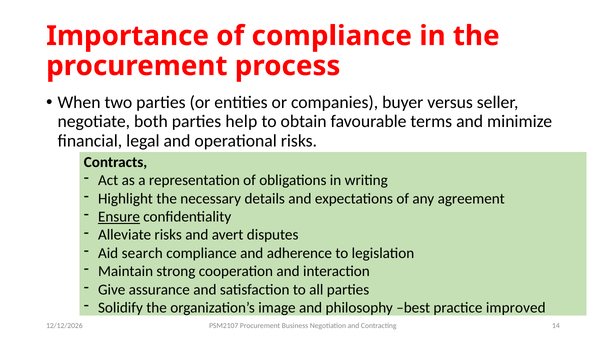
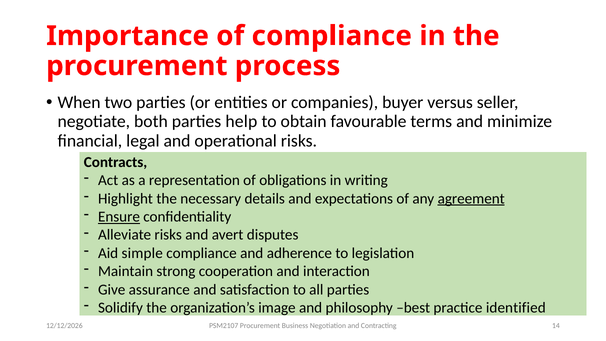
agreement underline: none -> present (471, 199)
search: search -> simple (142, 253)
improved: improved -> identified (516, 308)
